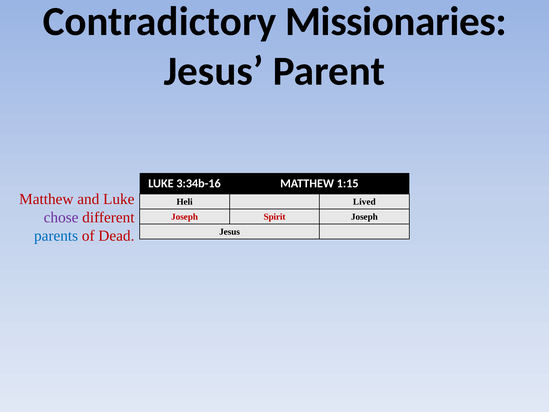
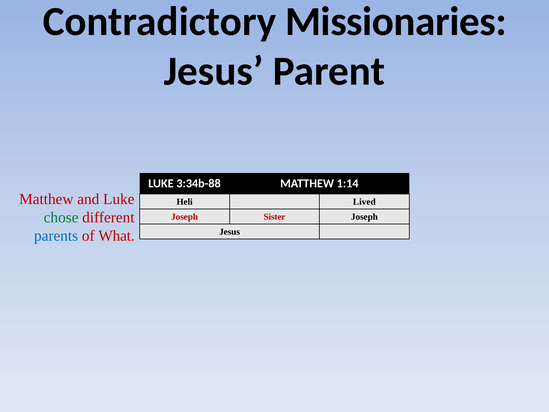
3:34b-16: 3:34b-16 -> 3:34b-88 (199, 184)
1:15: 1:15 -> 1:14 (348, 184)
chose colour: purple -> green (61, 217)
Spirit: Spirit -> Sister (275, 217)
Dead: Dead -> What (117, 236)
